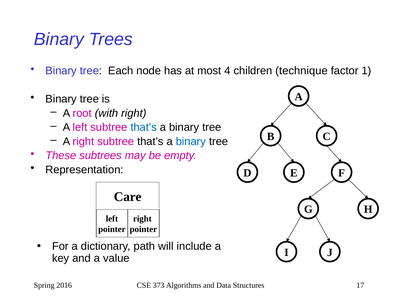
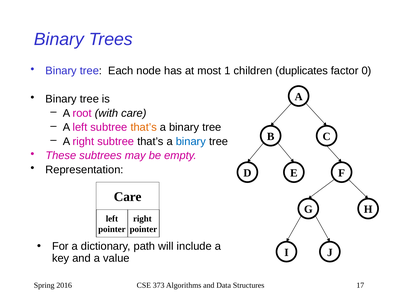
4: 4 -> 1 (227, 71)
technique: technique -> duplicates (302, 71)
1: 1 -> 0 (366, 71)
with right: right -> care (134, 113)
that’s colour: blue -> orange (144, 128)
